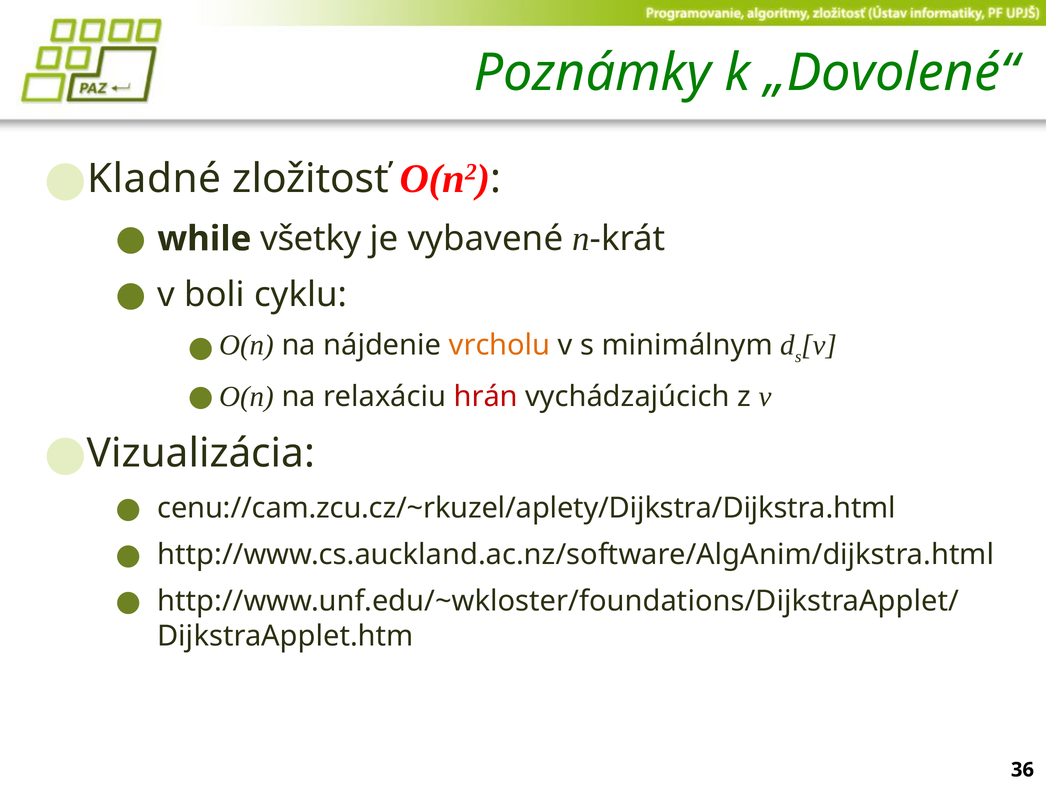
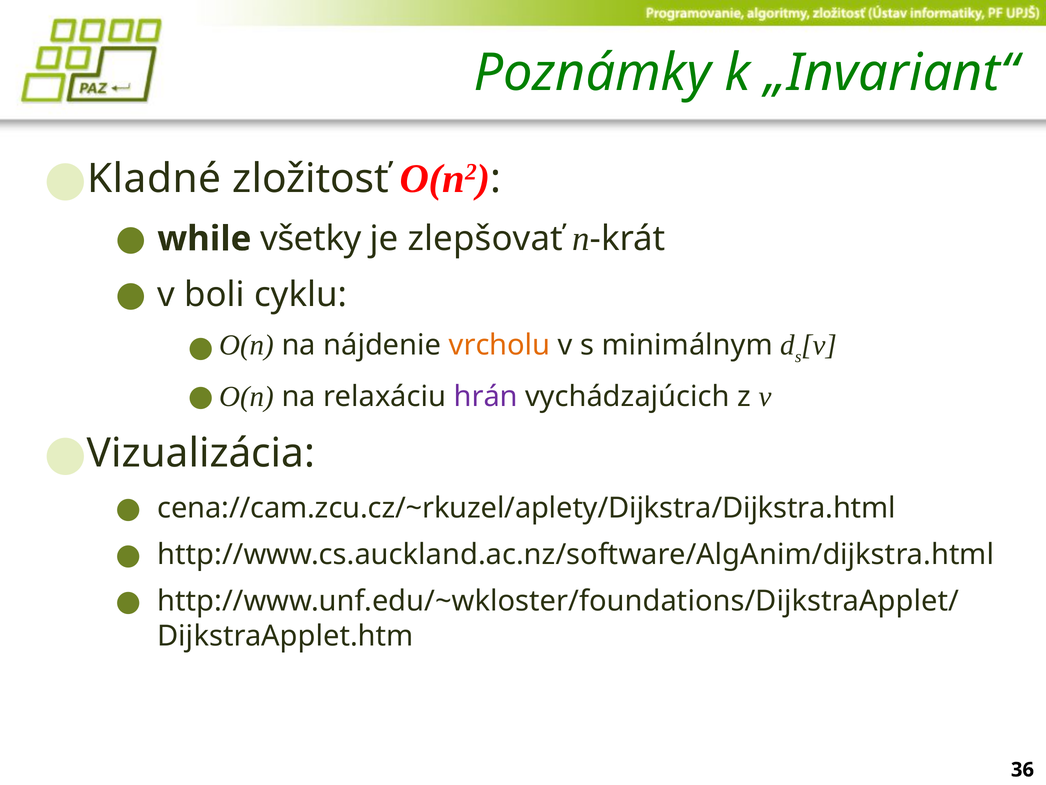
„Dovolené“: „Dovolené“ -> „Invariant“ (892, 73)
vybavené: vybavené -> zlepšovať (485, 239)
hrán colour: red -> purple (486, 396)
cenu://cam.zcu.cz/~rkuzel/aplety/Dijkstra/Dijkstra.html: cenu://cam.zcu.cz/~rkuzel/aplety/Dijkstra/Dijkstra.html -> cena://cam.zcu.cz/~rkuzel/aplety/Dijkstra/Dijkstra.html (527, 508)
